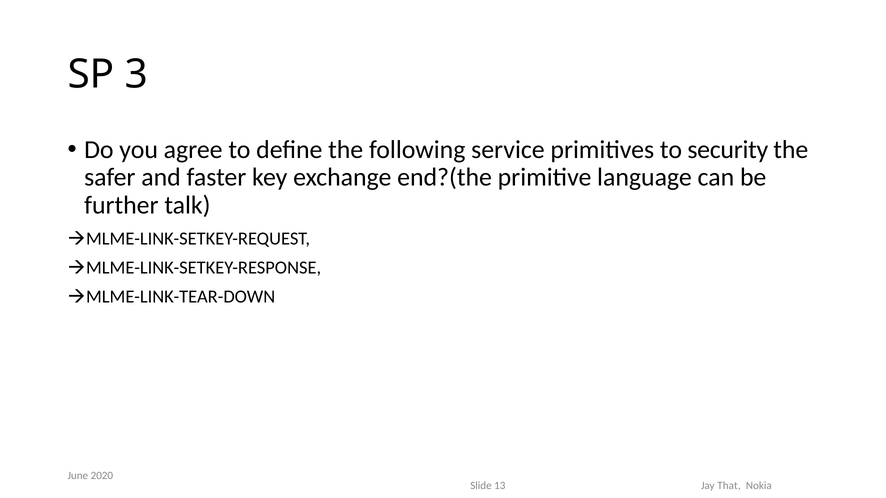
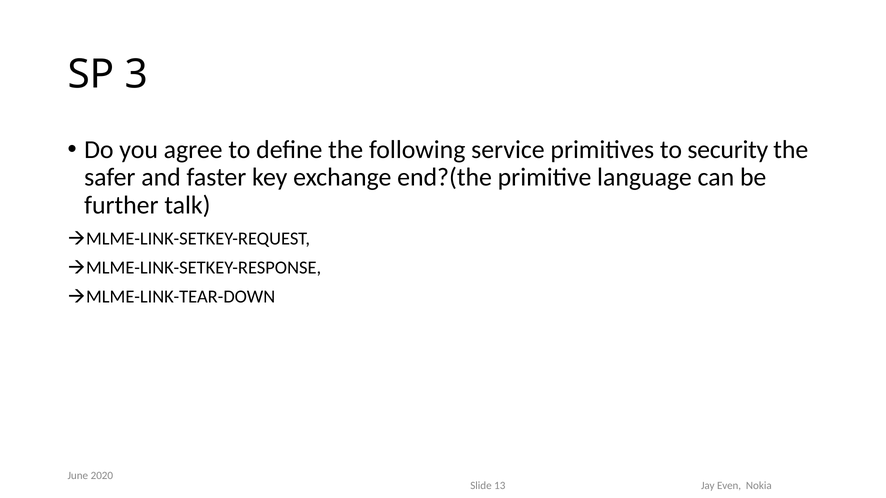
That: That -> Even (729, 486)
